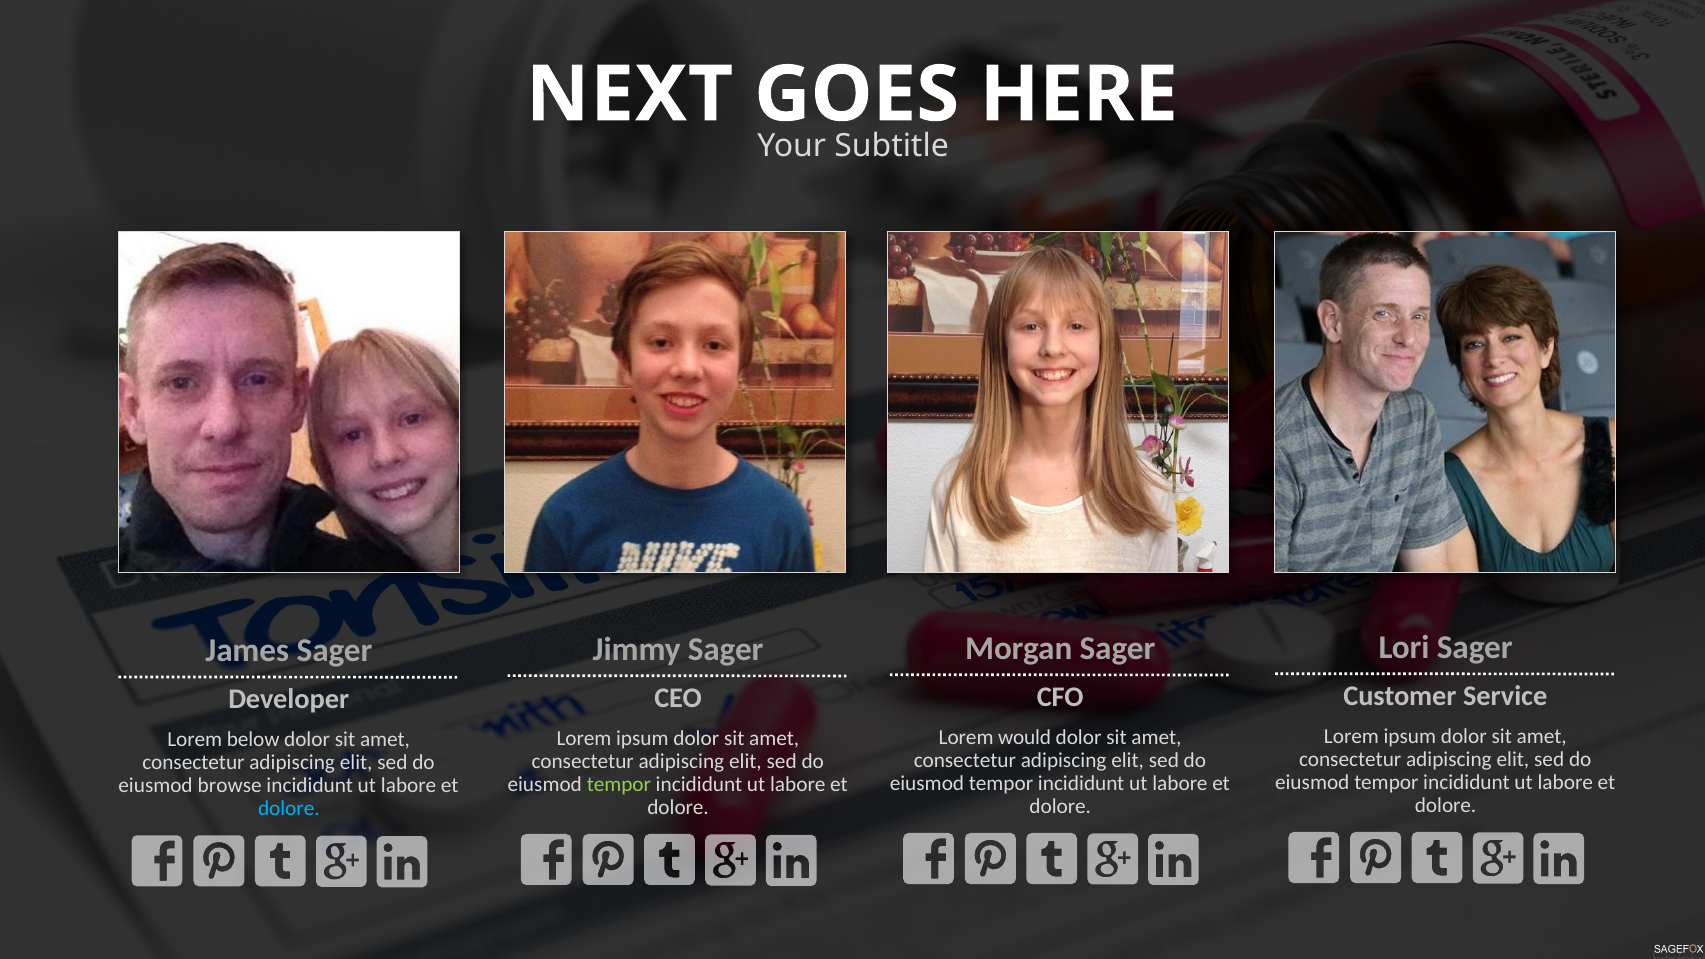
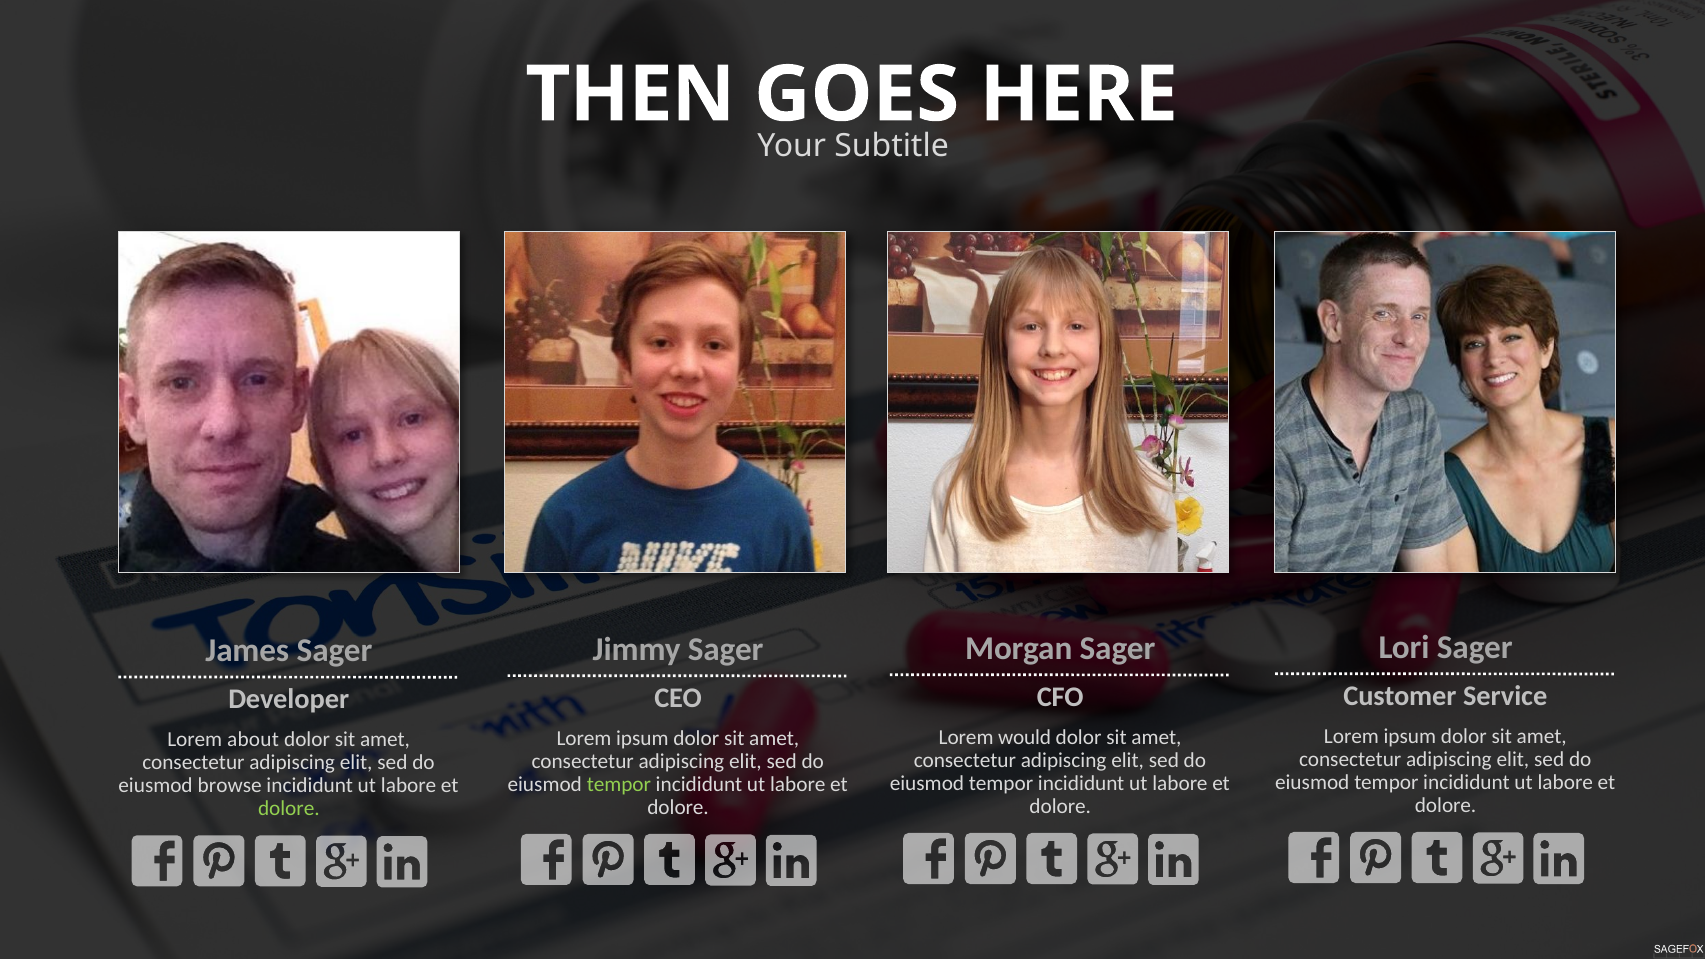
NEXT: NEXT -> THEN (630, 95)
below: below -> about (253, 740)
dolore colour: light blue -> light green (289, 809)
